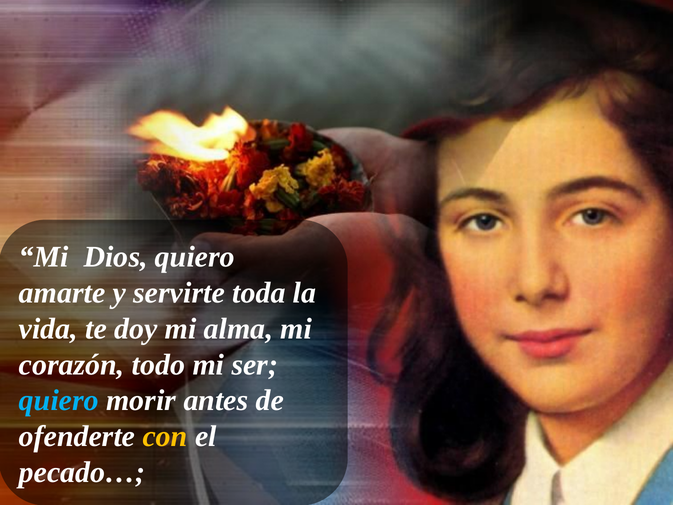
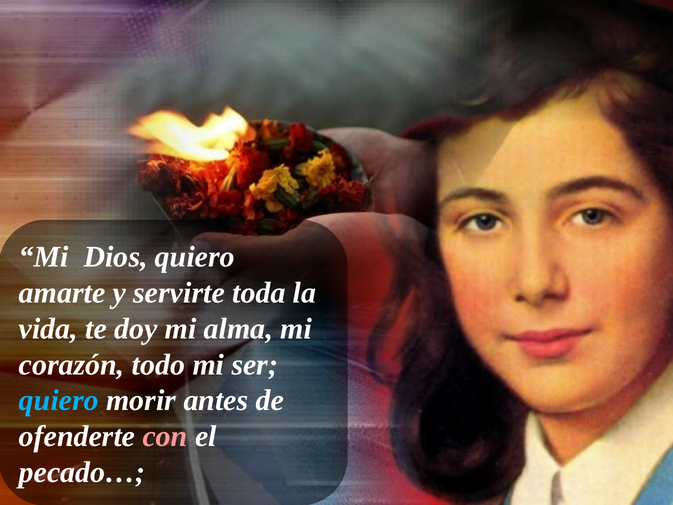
con colour: yellow -> pink (165, 436)
